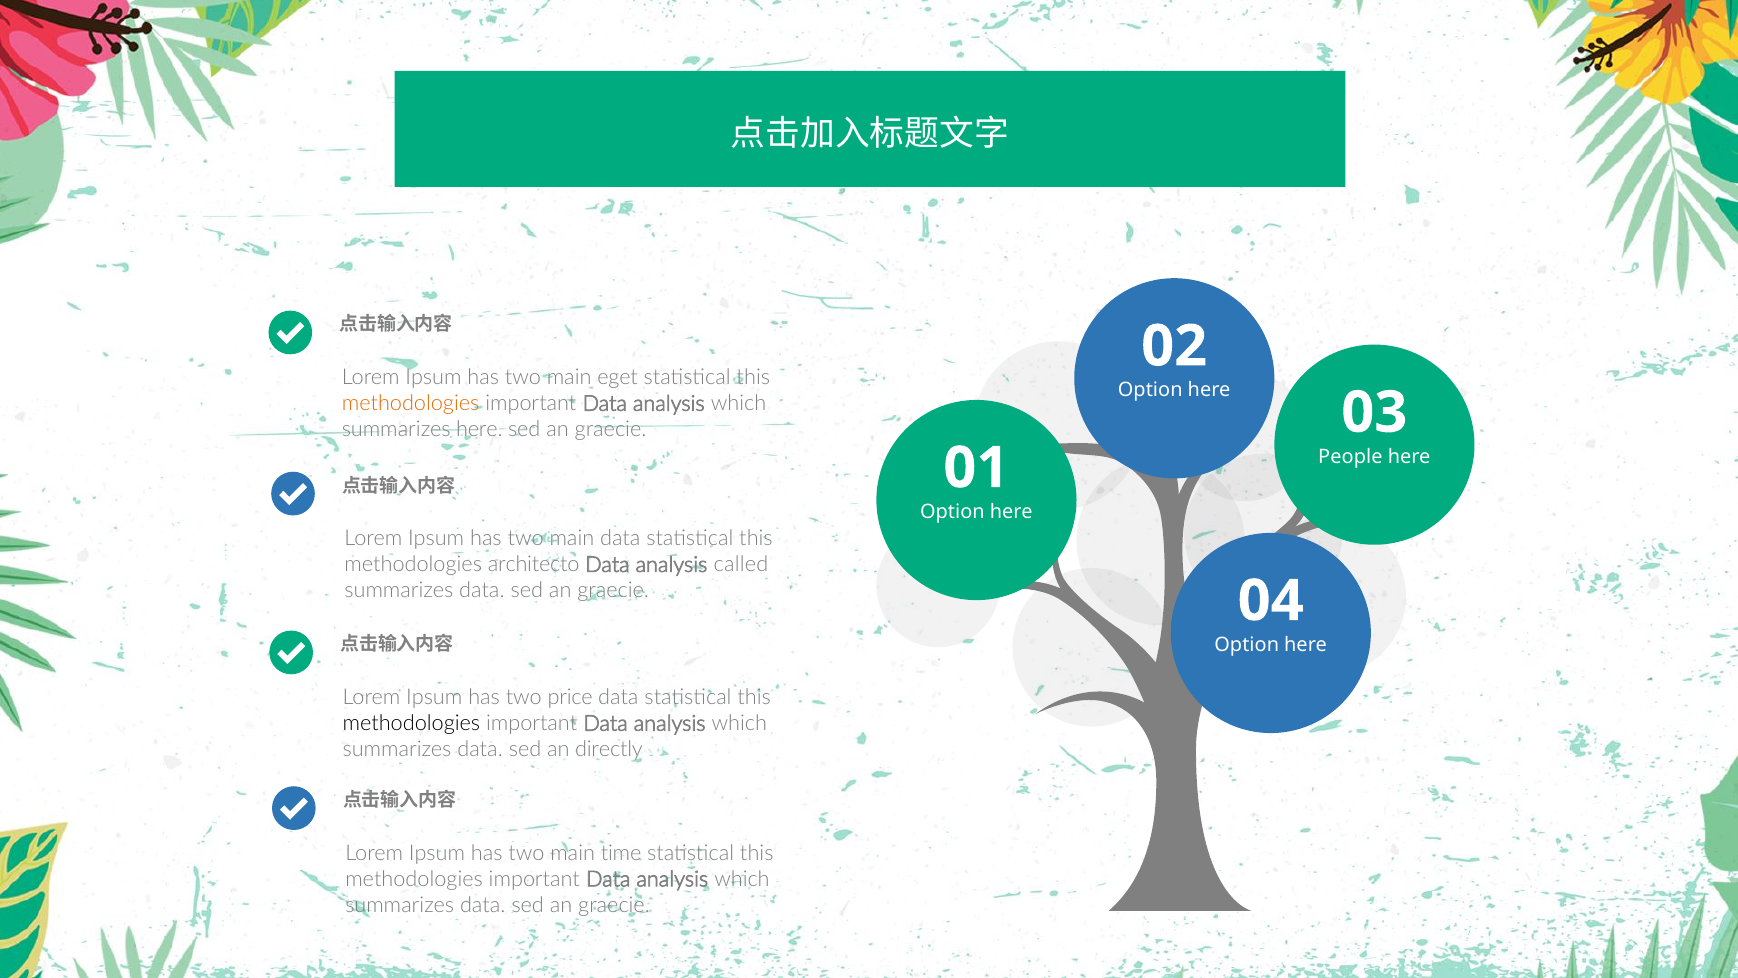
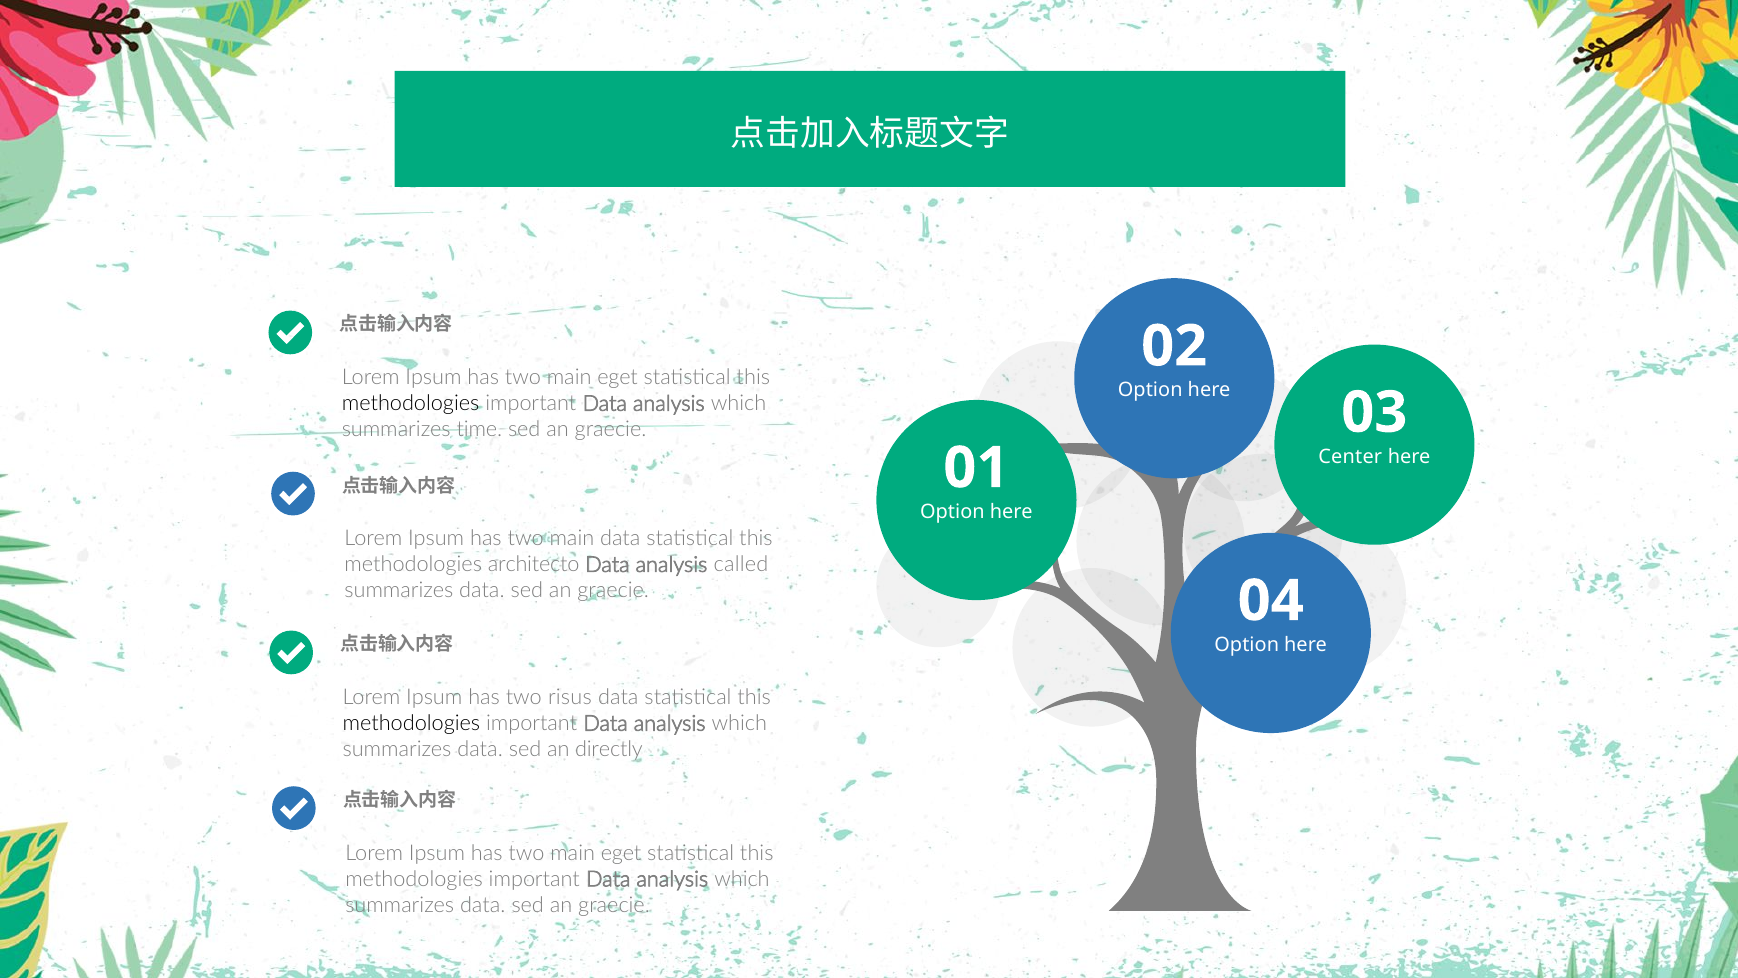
methodologies colour: orange -> black (411, 404)
summarizes here: here -> time (479, 430)
People: People -> Center (1350, 457)
price: price -> risus (570, 697)
time: time -> eget (621, 853)
